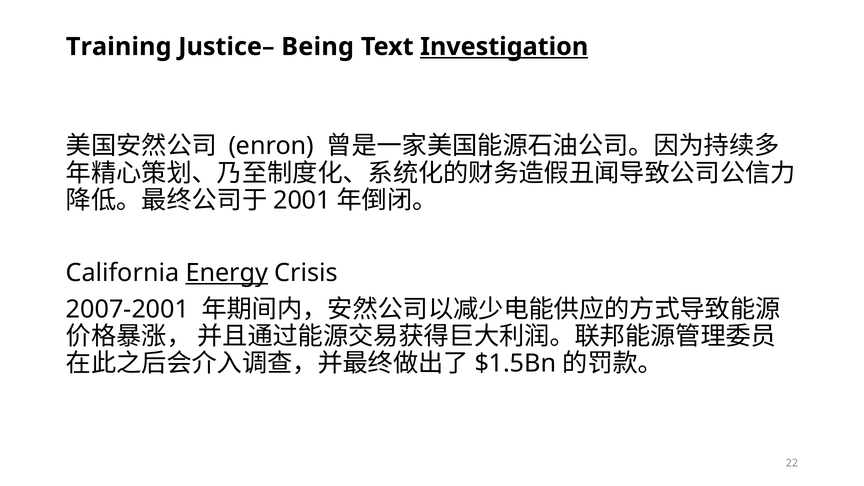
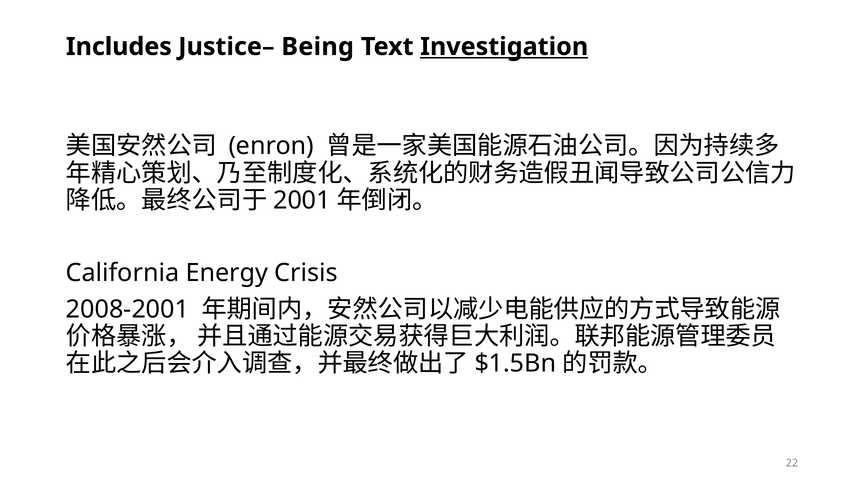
Training: Training -> Includes (119, 47)
Energy underline: present -> none (227, 273)
2007-2001: 2007-2001 -> 2008-2001 (127, 309)
